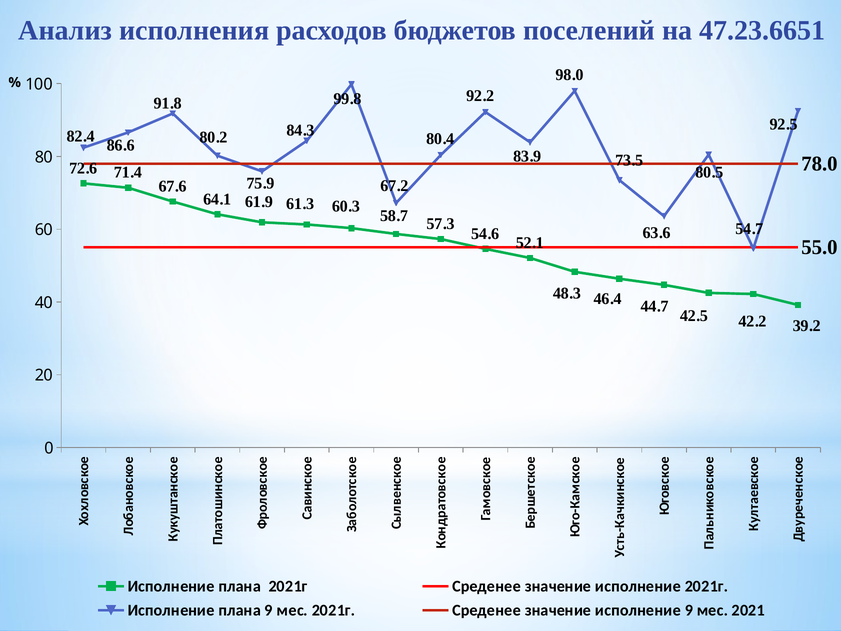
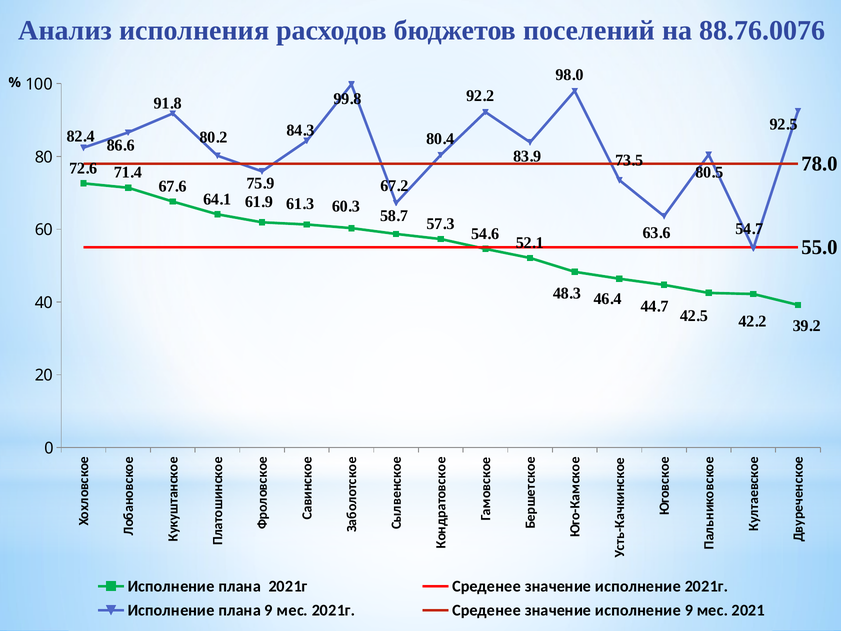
47.23.6651: 47.23.6651 -> 88.76.0076 (762, 31)
